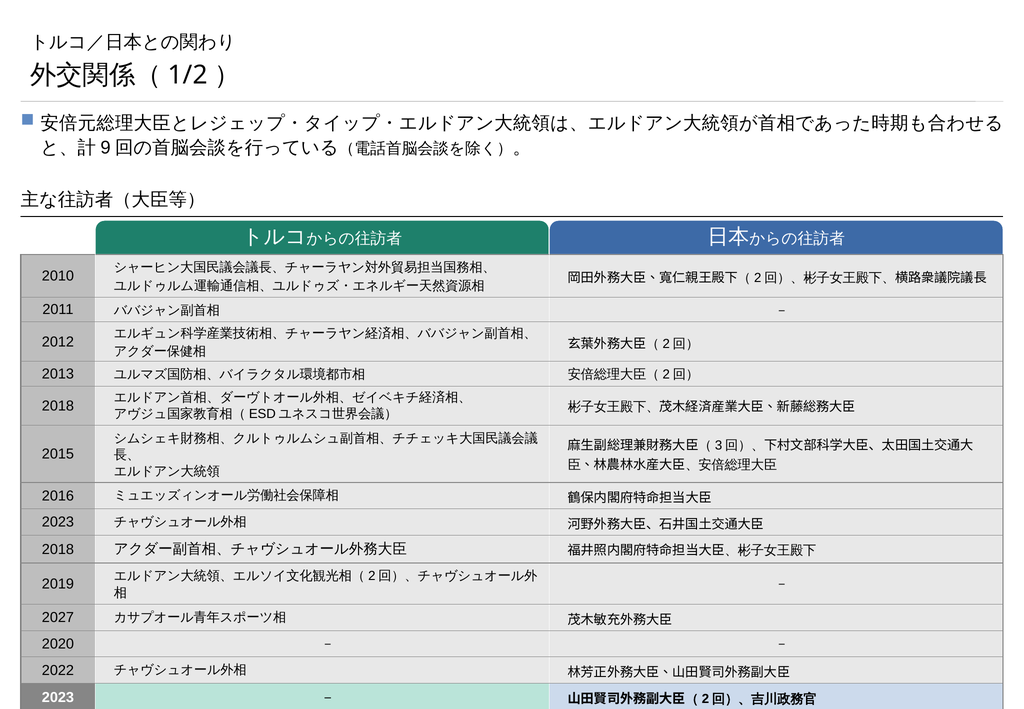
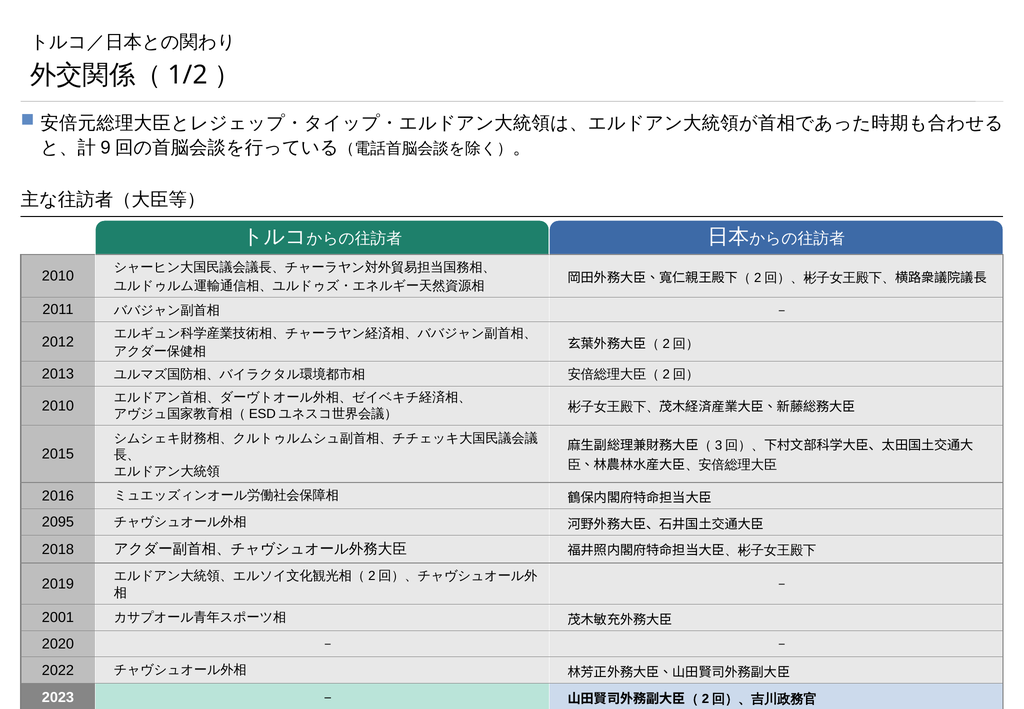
2018: 2018 -> 2010 (58, 406)
2023: 2023 -> 2095 (58, 522)
2027: 2027 -> 2001 (58, 618)
